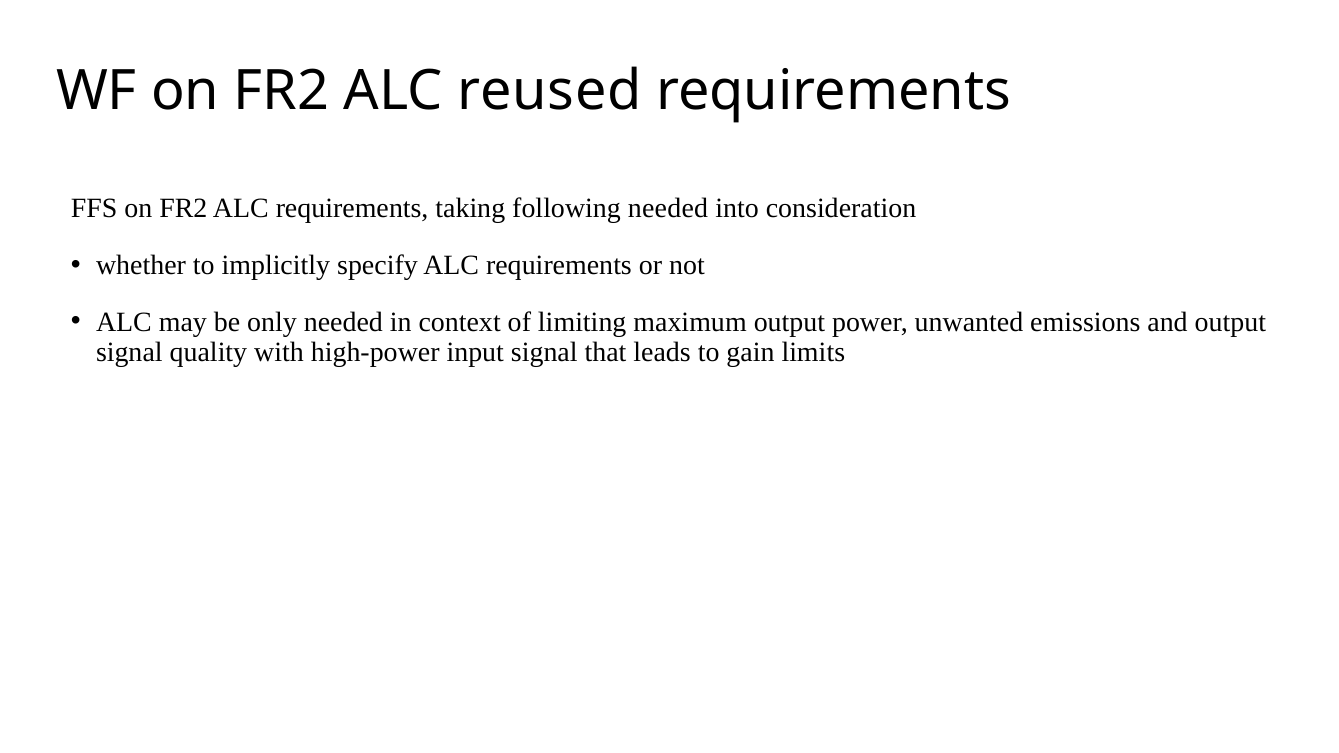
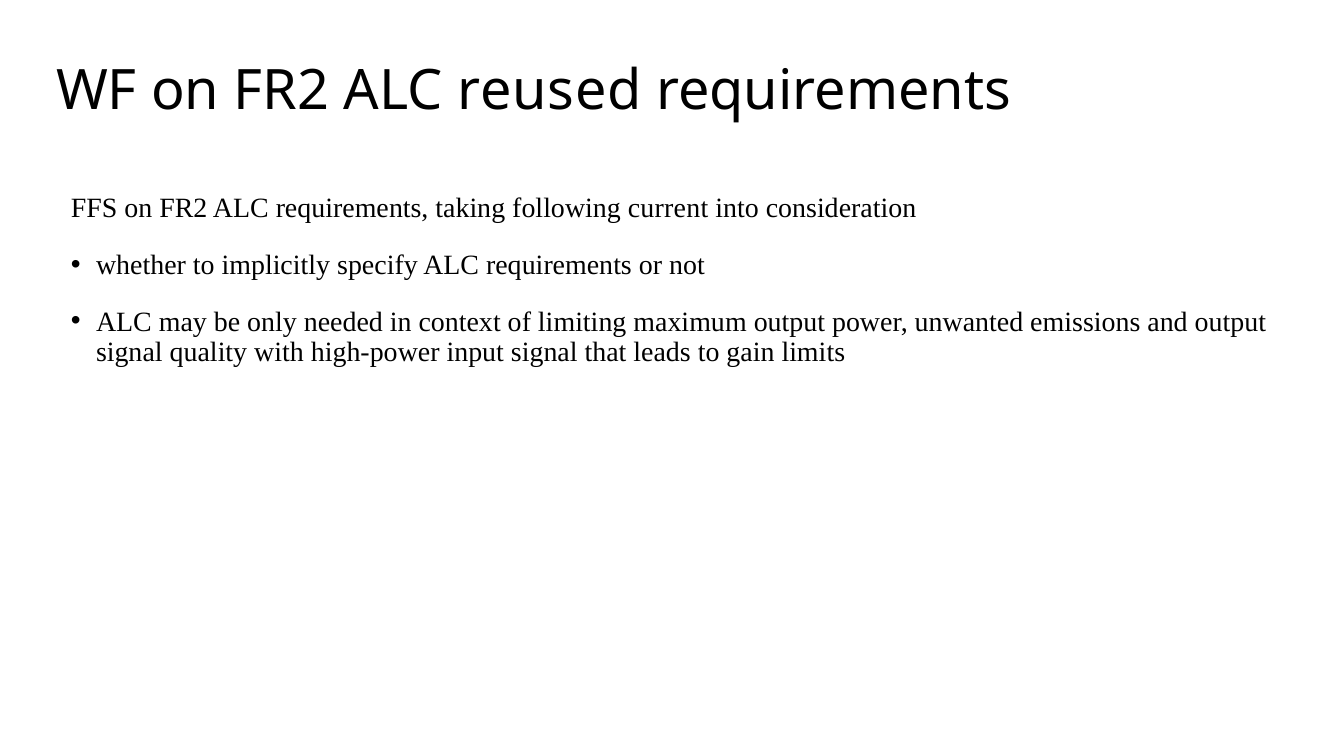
following needed: needed -> current (668, 209)
